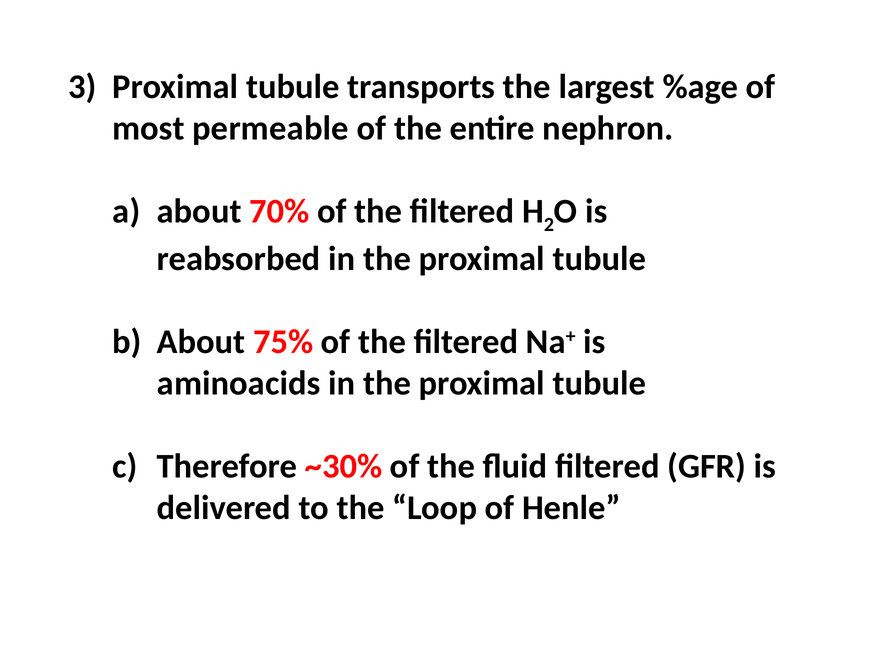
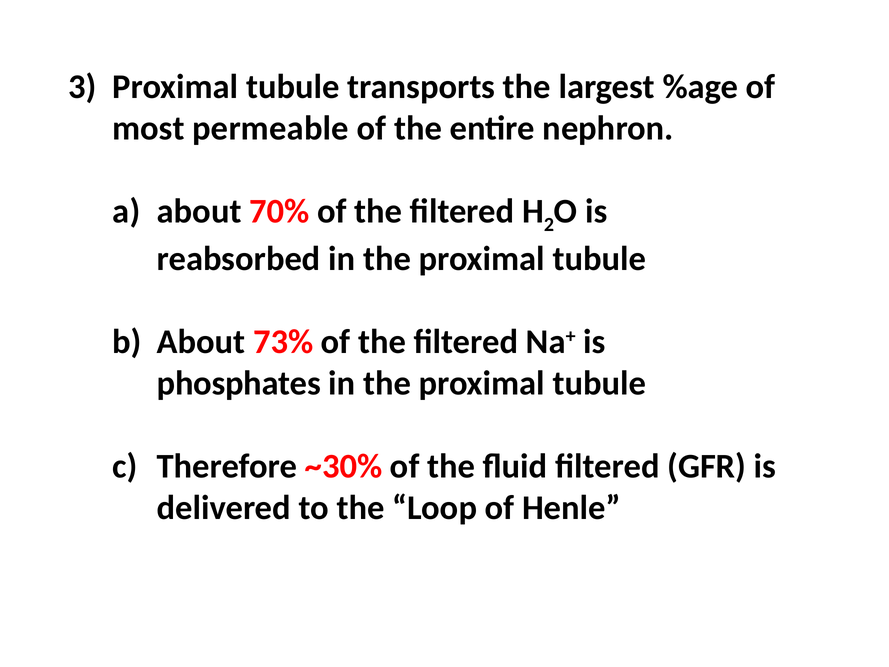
75%: 75% -> 73% (283, 342)
aminoacids: aminoacids -> phosphates (239, 383)
